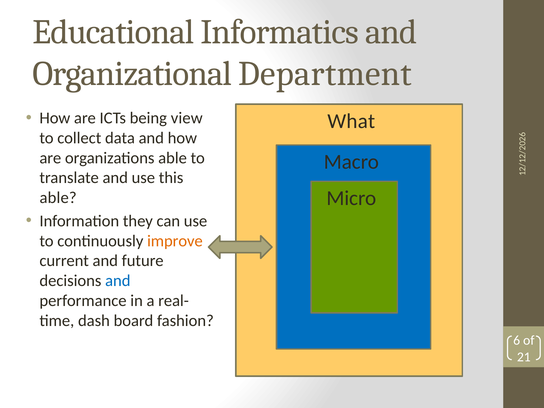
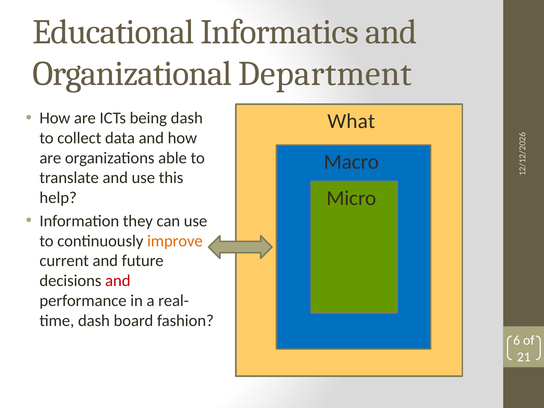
being view: view -> dash (187, 118)
able: able -> help (58, 198)
and colour: blue -> red (118, 281)
